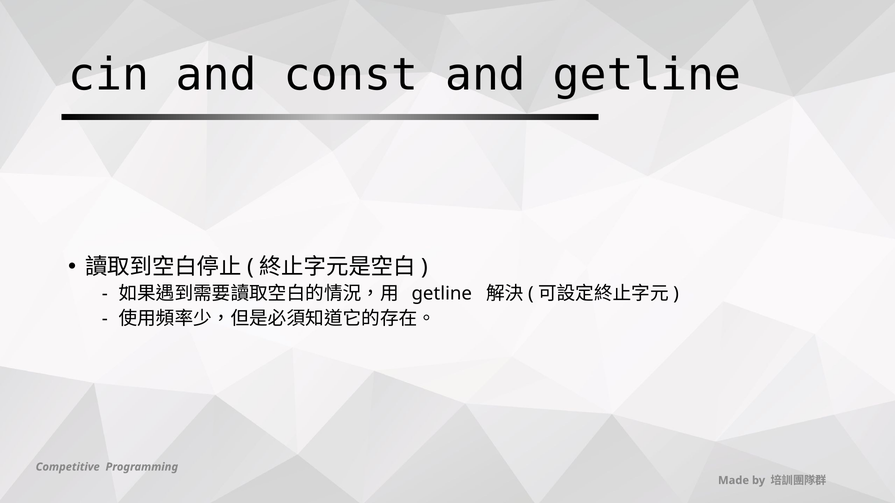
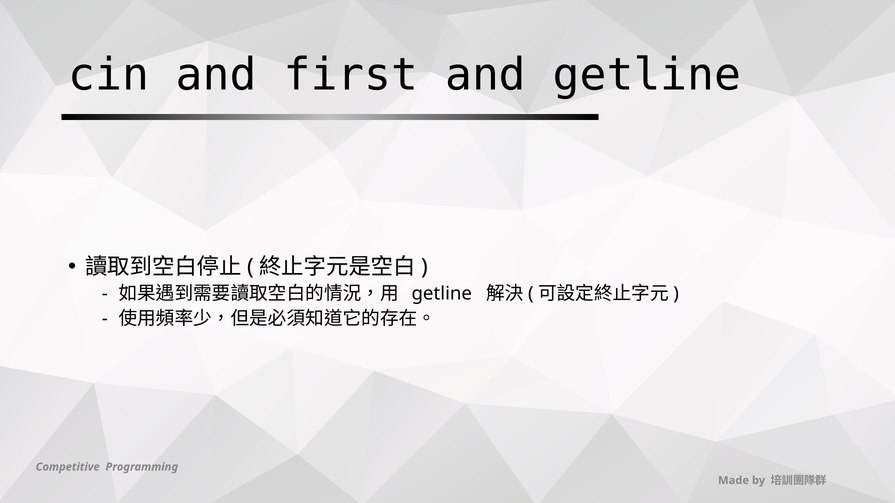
const: const -> first (351, 75)
